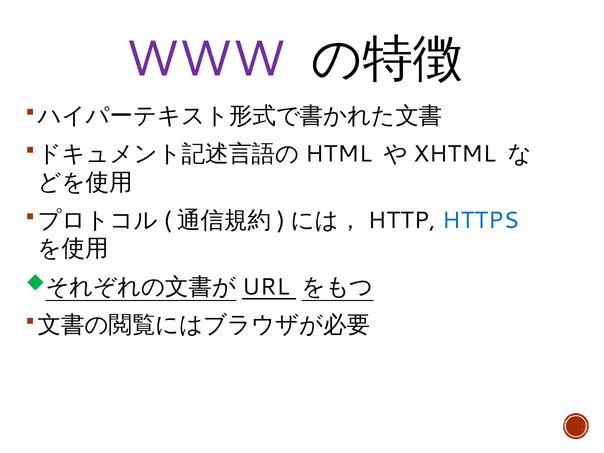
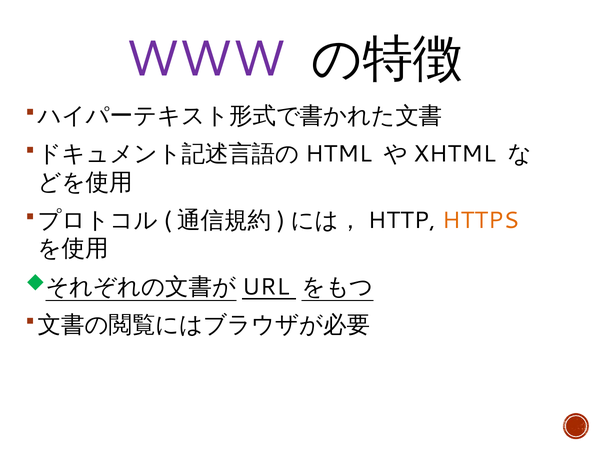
HTTPS colour: blue -> orange (481, 221)
